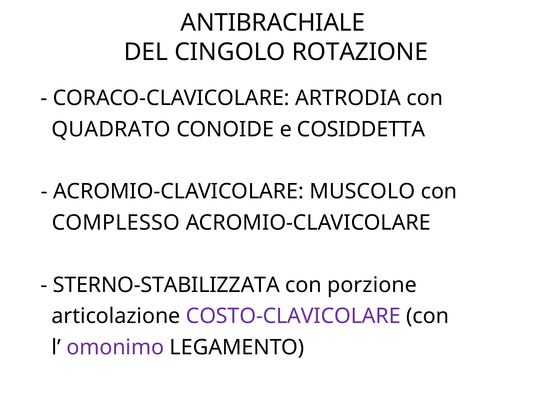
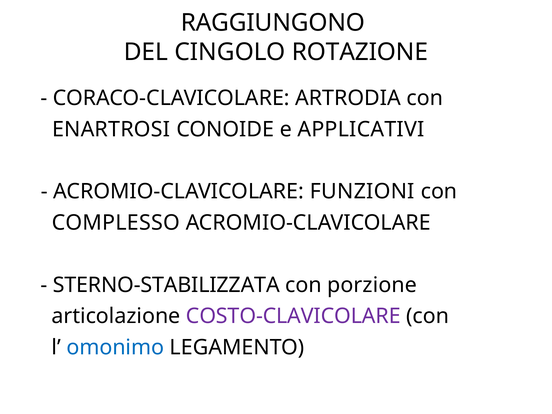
ANTIBRACHIALE: ANTIBRACHIALE -> RAGGIUNGONO (273, 23)
QUADRATO: QUADRATO -> ENARTROSI (111, 129)
COSIDDETTA: COSIDDETTA -> APPLICATIVI (361, 129)
MUSCOLO: MUSCOLO -> FUNZIONI (362, 192)
omonimo colour: purple -> blue (115, 347)
